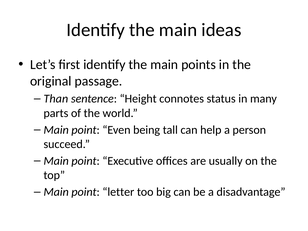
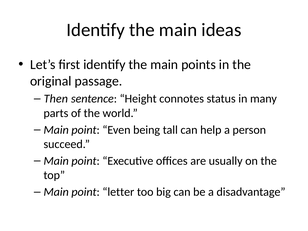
Than: Than -> Then (56, 99)
